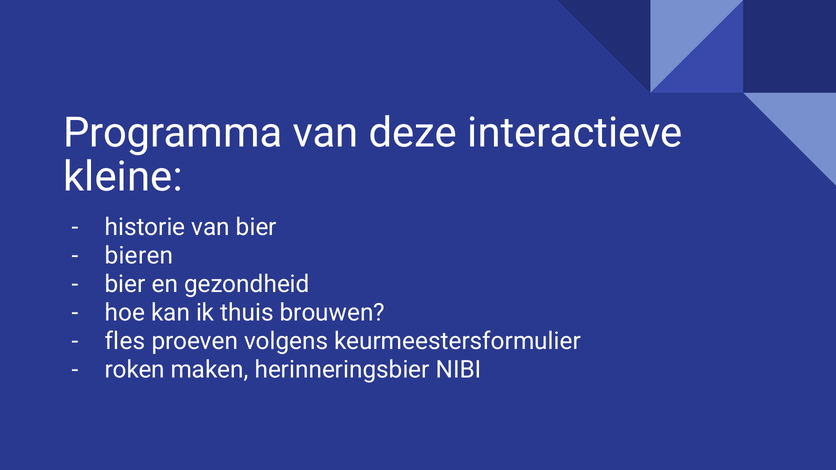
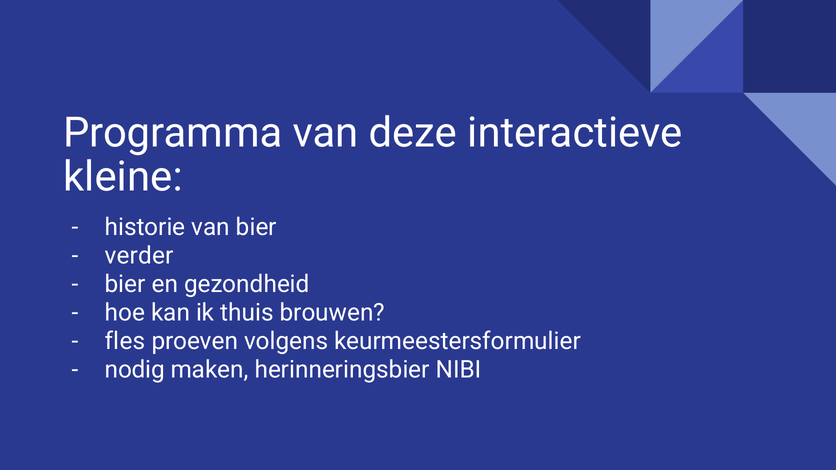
bieren: bieren -> verder (139, 256)
roken: roken -> nodig (135, 370)
